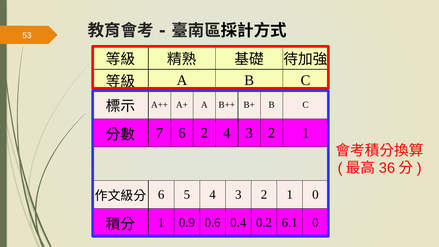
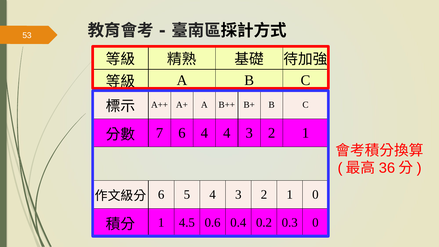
6 2: 2 -> 4 (204, 133)
0.9: 0.9 -> 4.5 (187, 223)
6.1: 6.1 -> 0.3 (290, 223)
